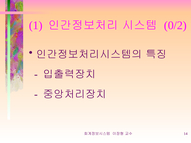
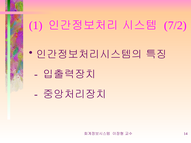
0/2: 0/2 -> 7/2 (175, 25)
